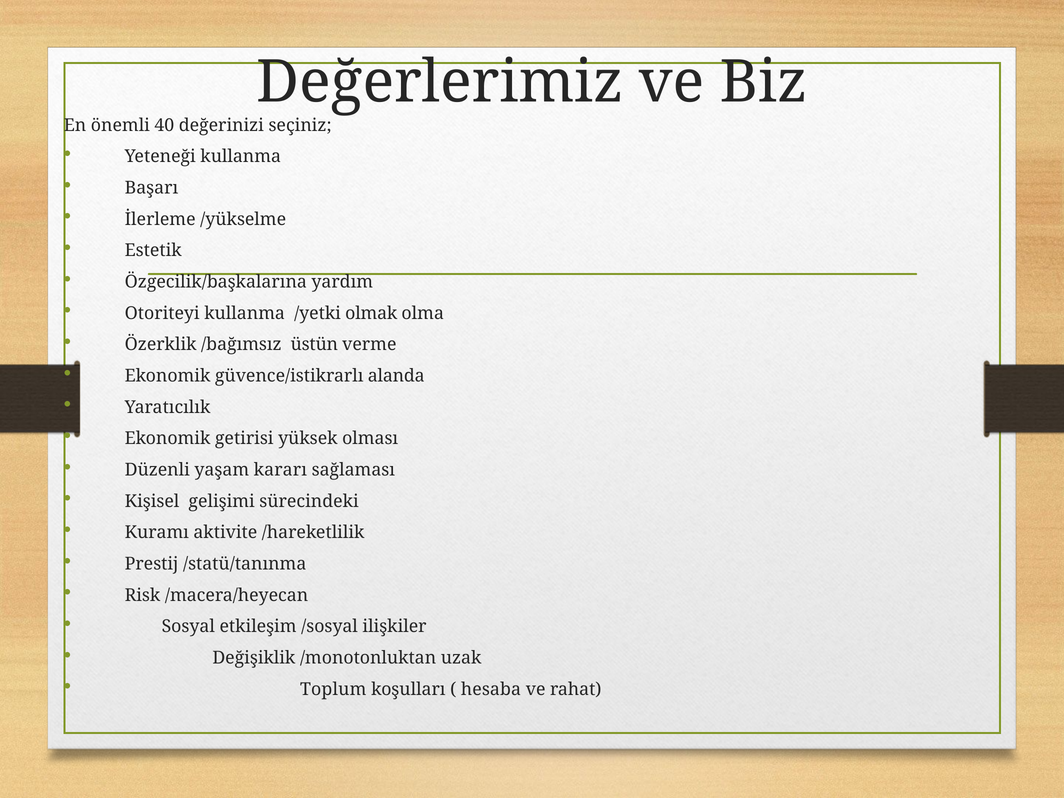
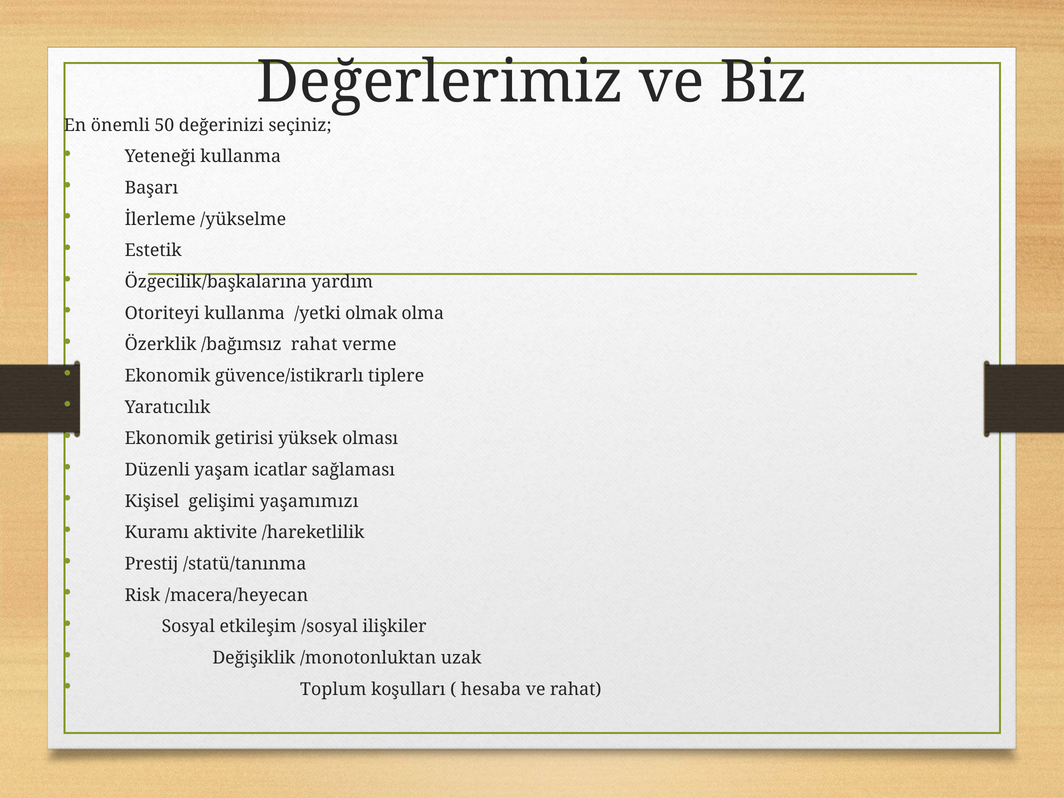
40: 40 -> 50 (164, 125)
/bağımsız üstün: üstün -> rahat (314, 345)
alanda: alanda -> tiplere (396, 376)
kararı: kararı -> icatlar (280, 470)
sürecindeki: sürecindeki -> yaşamımızı (309, 501)
